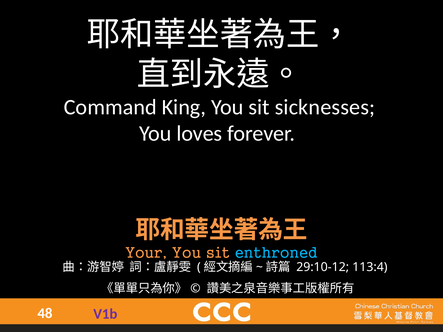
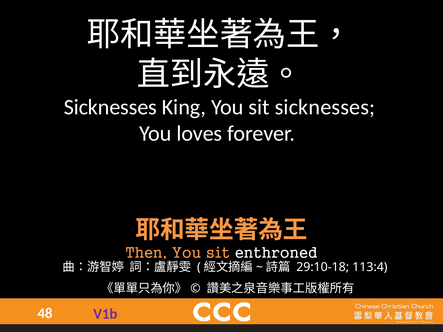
Command: Command -> Sicknesses (110, 107)
Your: Your -> Then (146, 253)
enthroned colour: light blue -> white (276, 253)
29:10-12: 29:10-12 -> 29:10-18 (323, 267)
